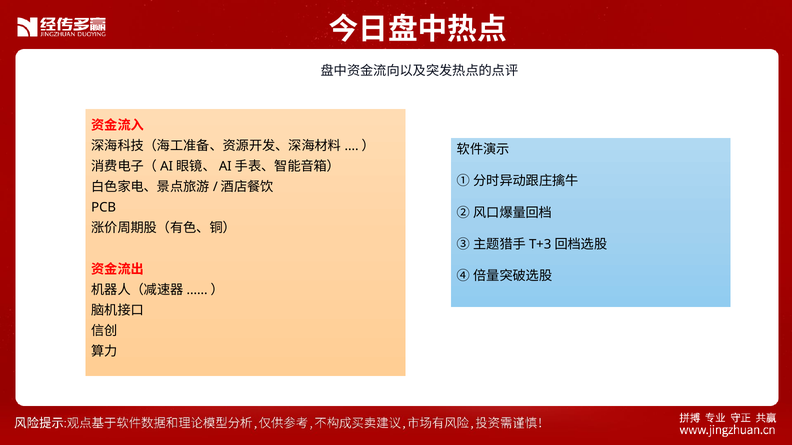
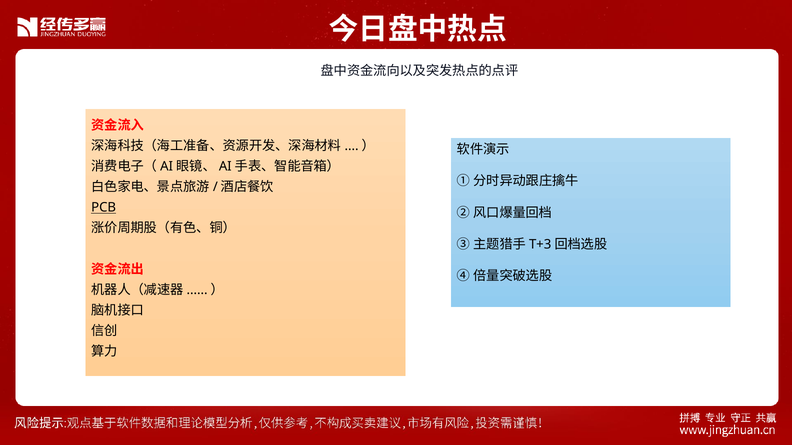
PCB underline: none -> present (104, 208)
